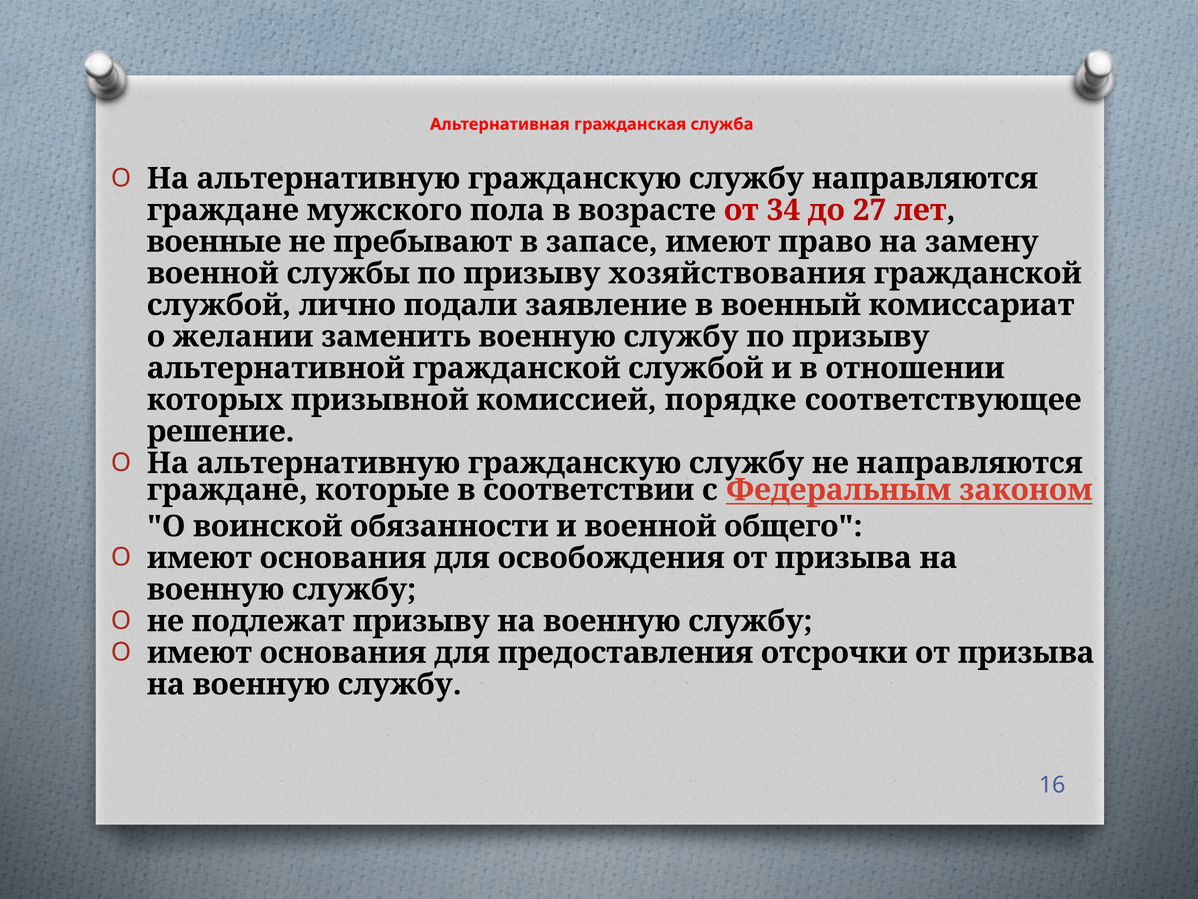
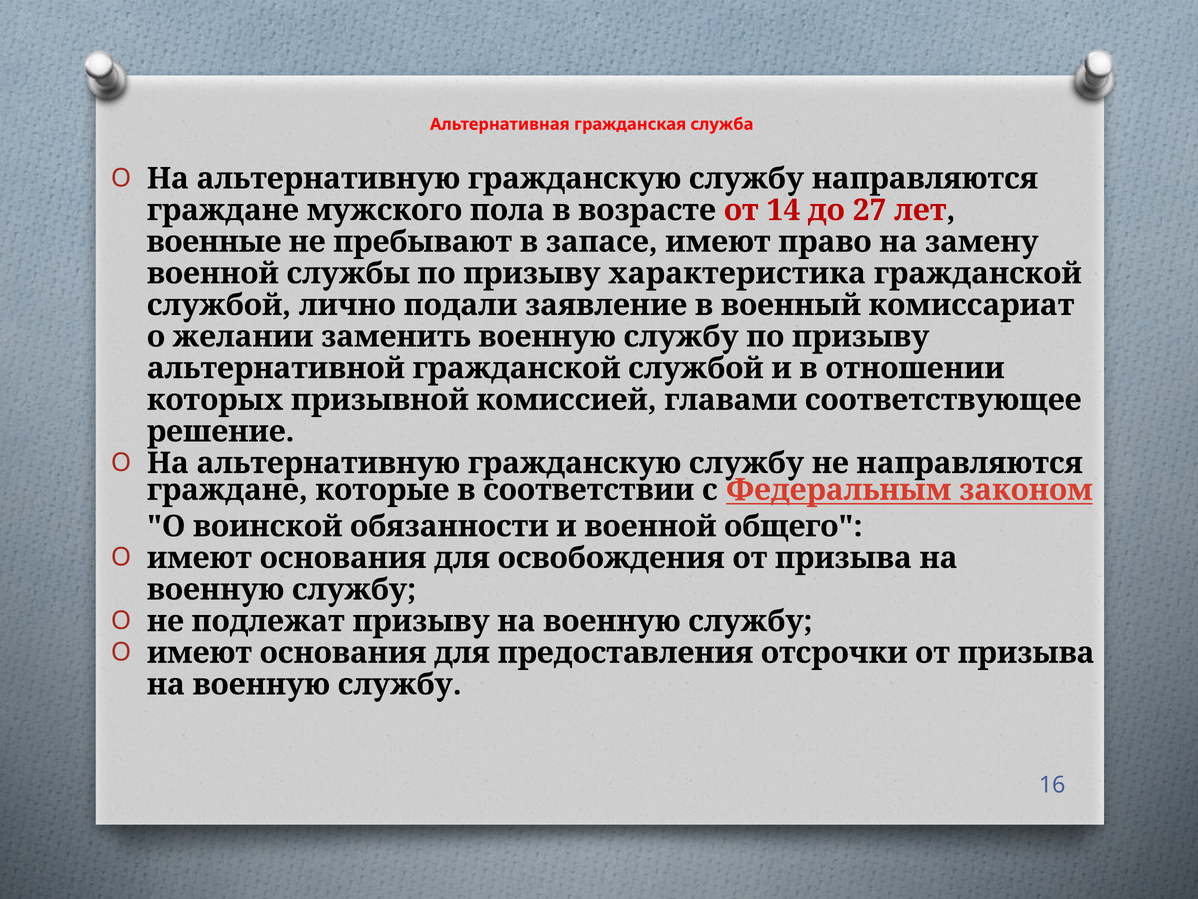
34: 34 -> 14 (783, 210)
хозяйствования: хозяйствования -> характеристика (737, 273)
порядке: порядке -> главами (731, 400)
